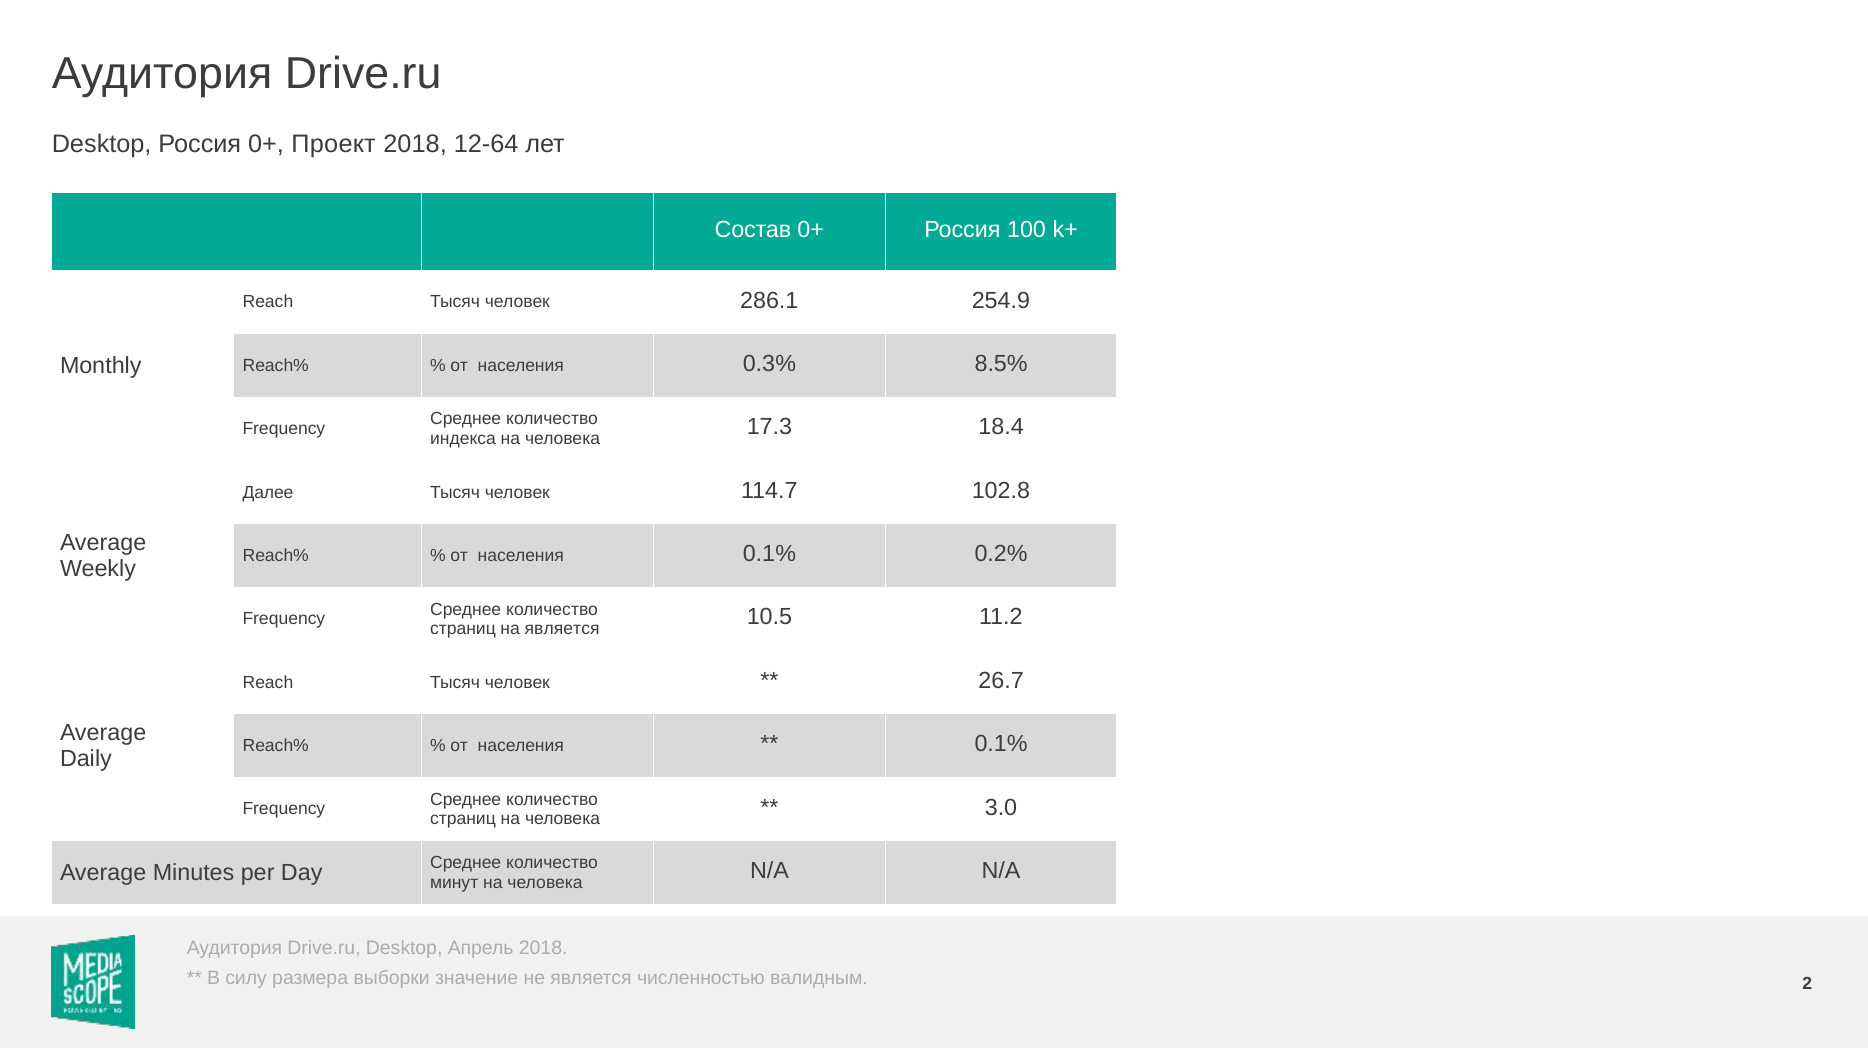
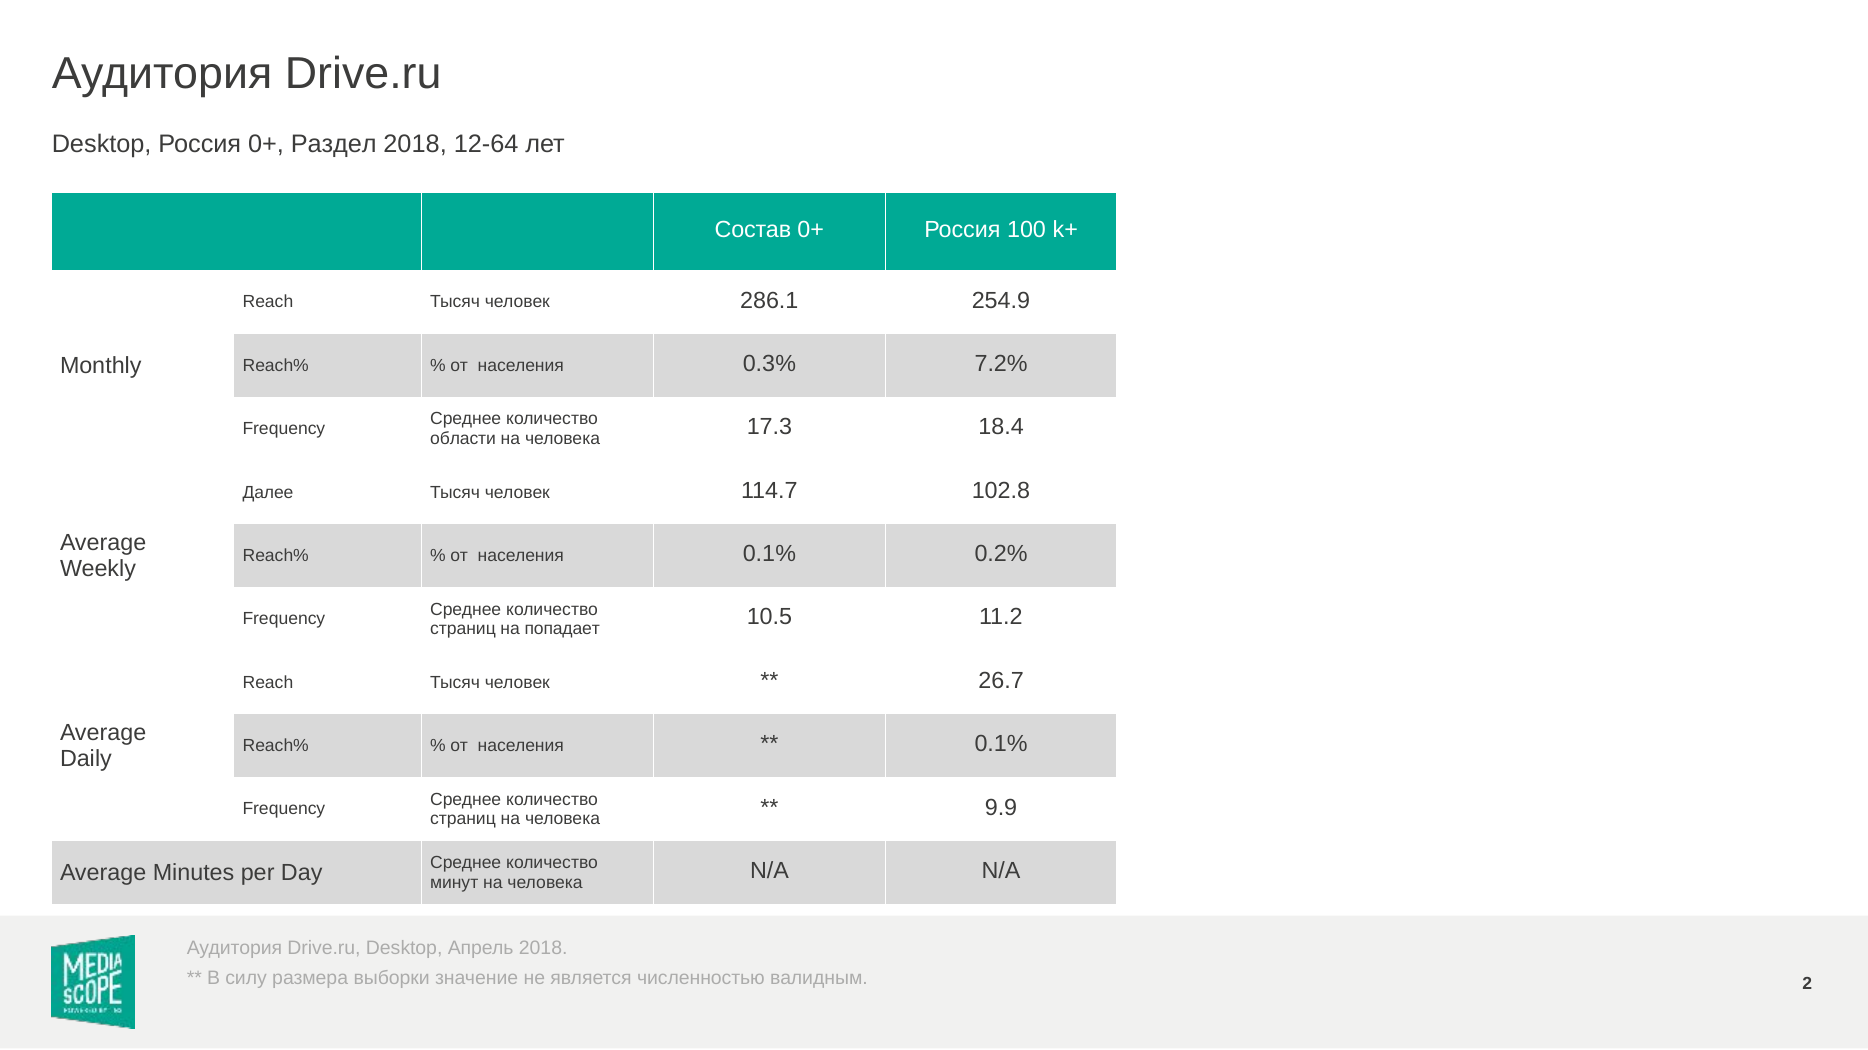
Проект: Проект -> Раздел (334, 145)
8.5%: 8.5% -> 7.2% (1001, 364)
индекса: индекса -> области (463, 439)
на является: является -> попадает (562, 629)
3.0: 3.0 -> 9.9 (1001, 808)
